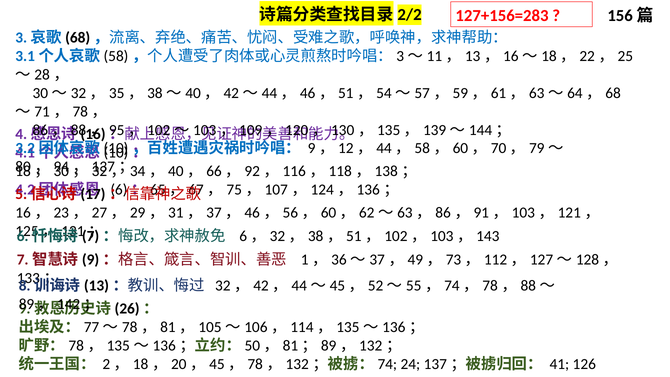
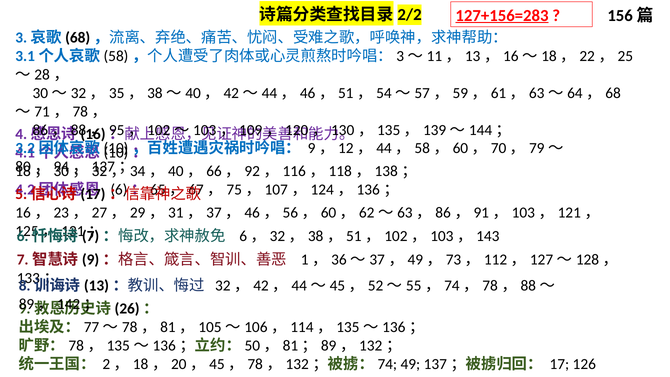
127+156=283 underline: none -> present (502, 16)
24: 24 -> 49 (410, 364)
41: 41 -> 17 (559, 364)
